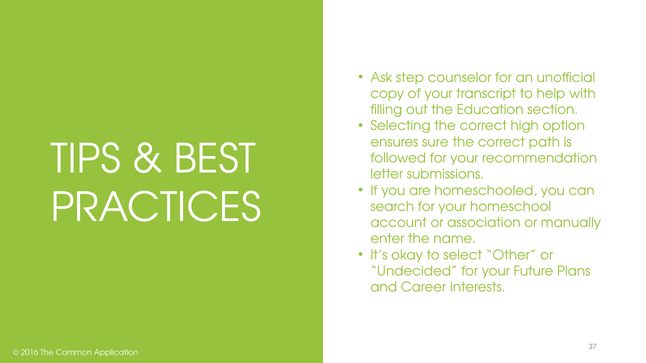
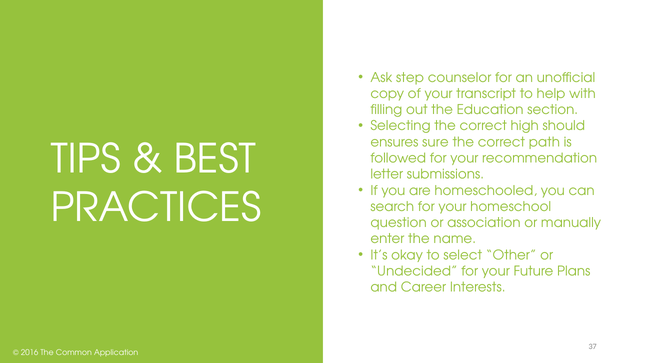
option: option -> should (564, 126)
account: account -> question (399, 223)
